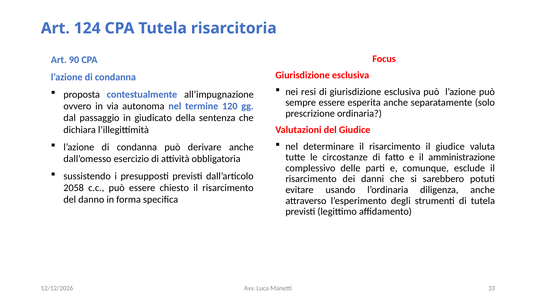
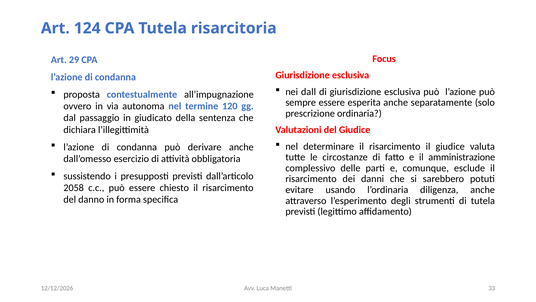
90: 90 -> 29 (74, 60)
resi: resi -> dall (309, 92)
